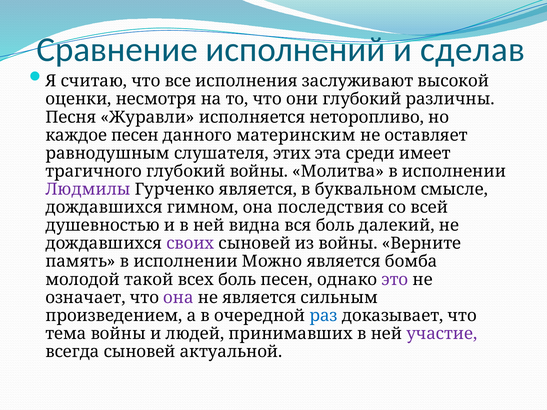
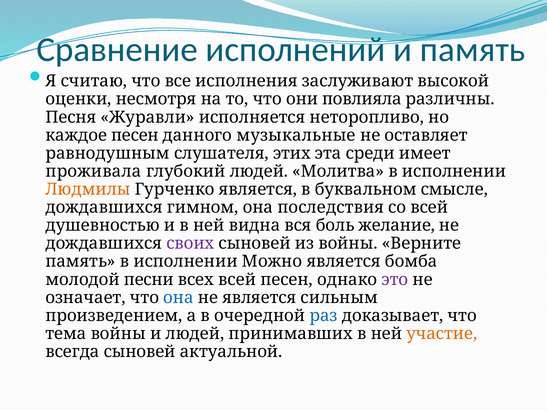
и сделав: сделав -> память (473, 50)
они глубокий: глубокий -> повлияла (362, 99)
материнским: материнским -> музыкальные (296, 135)
трагичного: трагичного -> проживала (94, 171)
глубокий войны: войны -> людей (259, 171)
Людмилы colour: purple -> orange (88, 189)
далекий: далекий -> желание (397, 226)
такой: такой -> песни (149, 280)
всех боль: боль -> всей (237, 280)
она colour: purple -> blue (178, 298)
участие colour: purple -> orange (442, 334)
